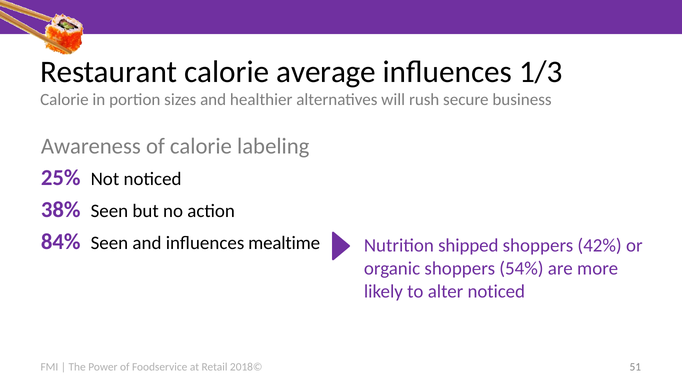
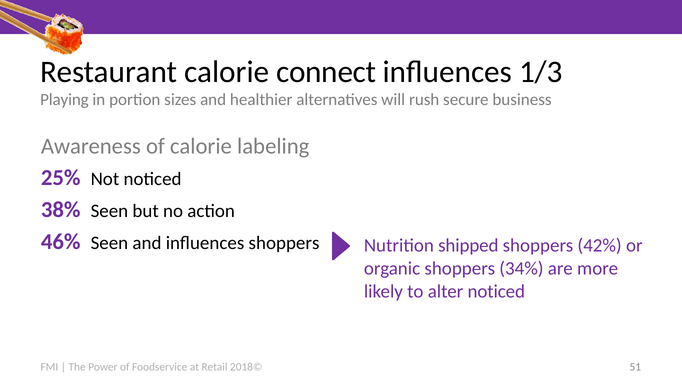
average: average -> connect (326, 72)
Calorie: Calorie -> Playing (64, 100)
84%: 84% -> 46% (61, 241)
influences mealtime: mealtime -> shoppers (284, 243)
54%: 54% -> 34% (521, 268)
